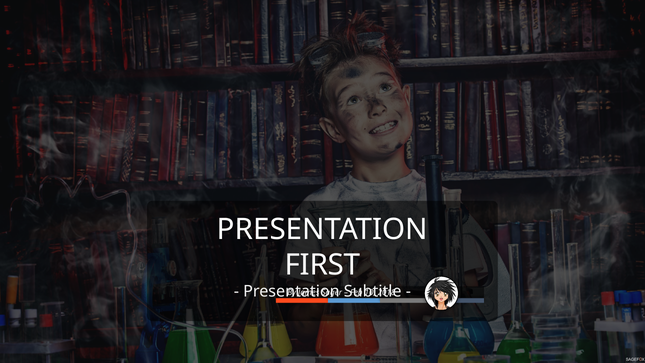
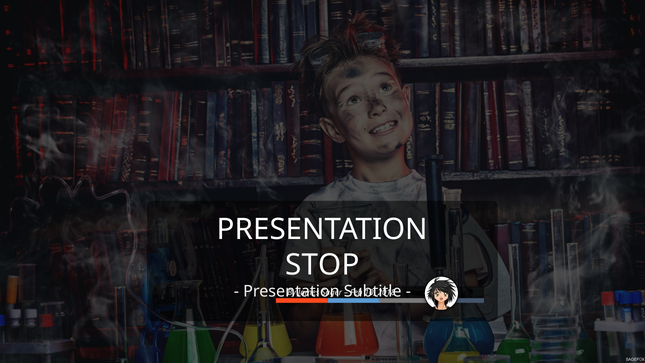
FIRST: FIRST -> STOP (322, 265)
